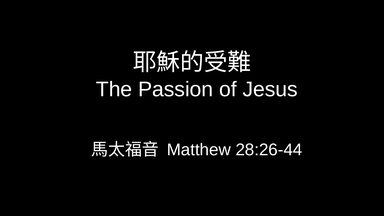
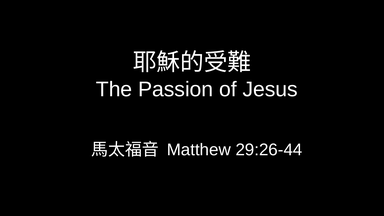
28:26-44: 28:26-44 -> 29:26-44 (269, 150)
